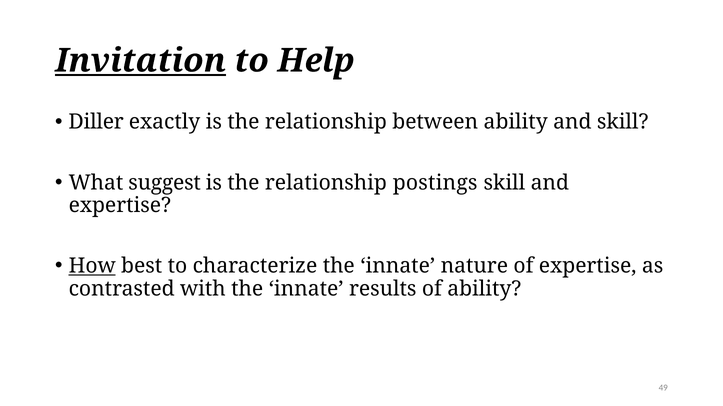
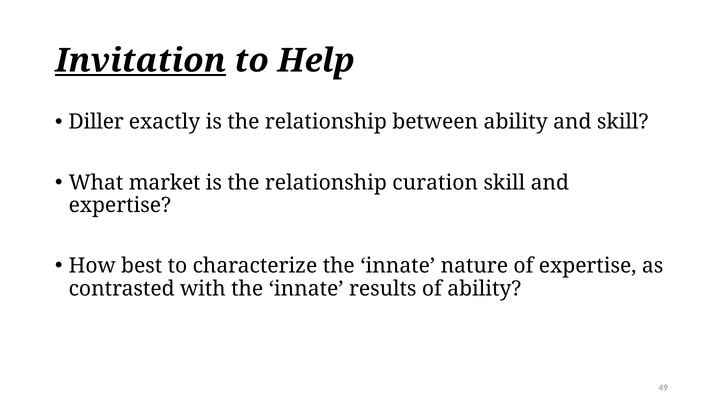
suggest: suggest -> market (165, 183)
postings: postings -> curation (435, 183)
How underline: present -> none (92, 266)
